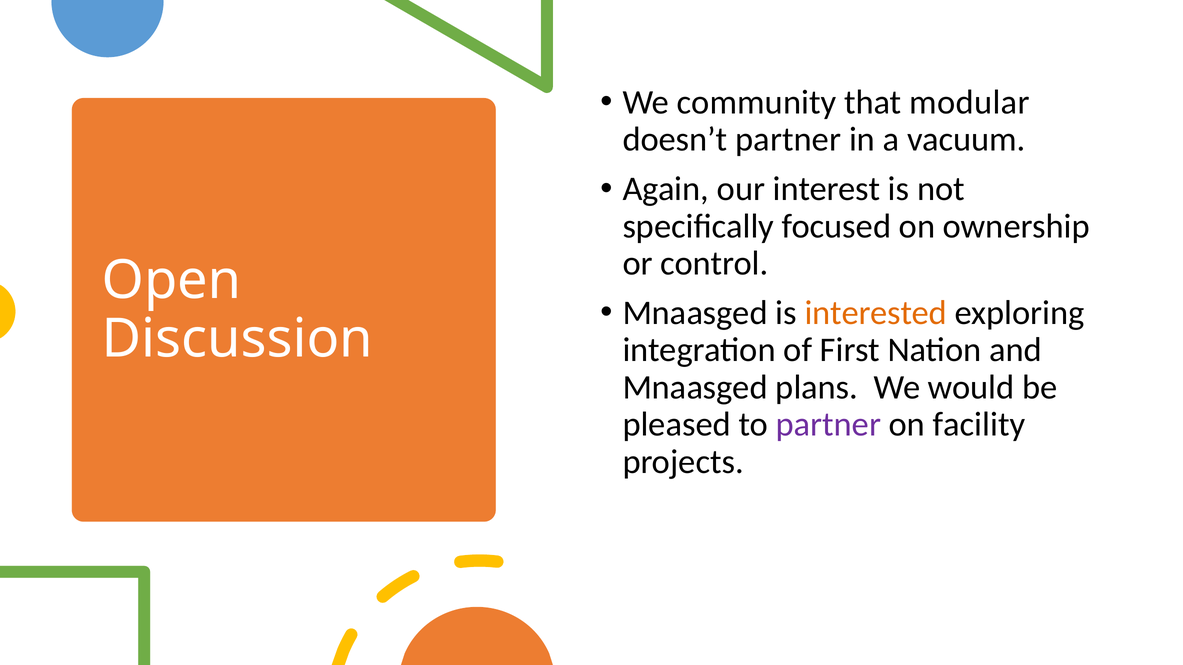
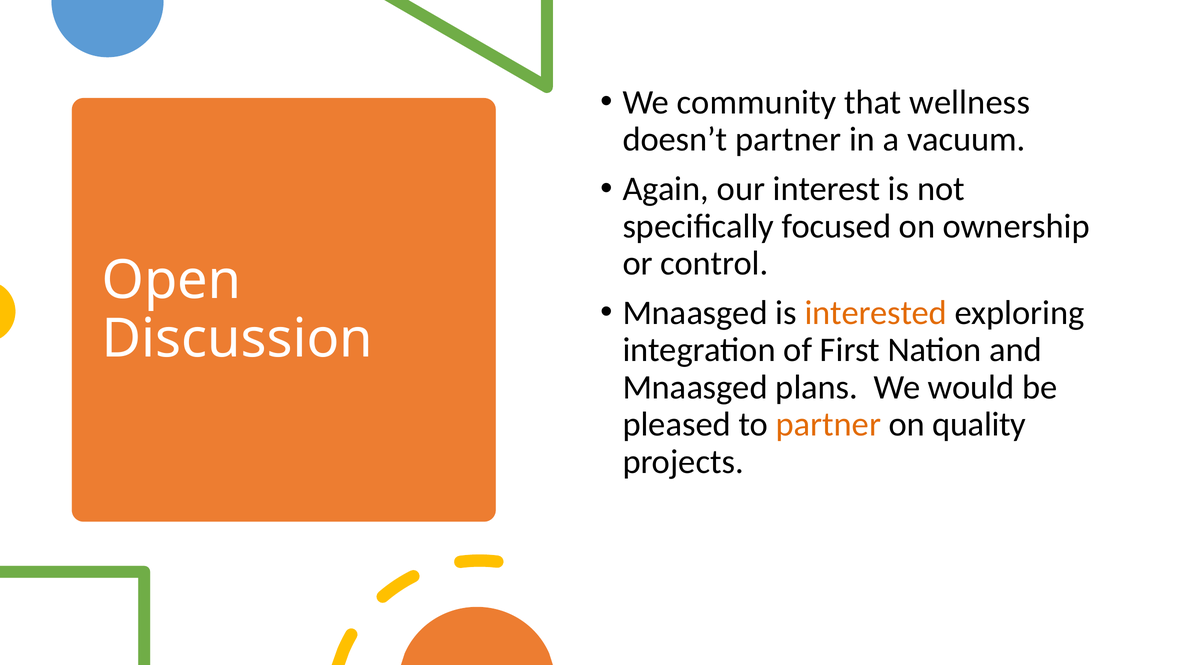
modular: modular -> wellness (970, 102)
partner colour: purple -> orange (828, 425)
facility: facility -> quality (979, 425)
